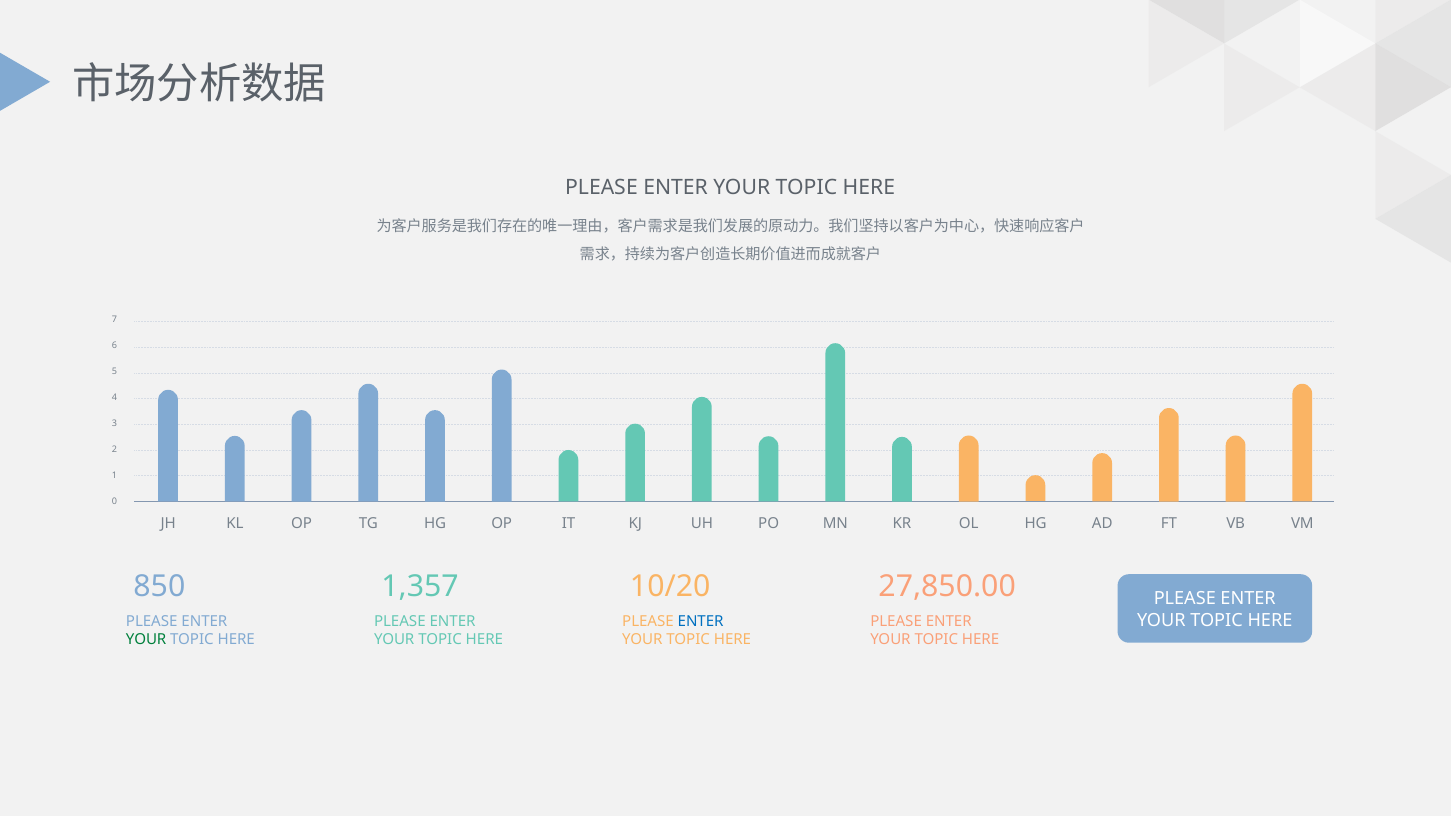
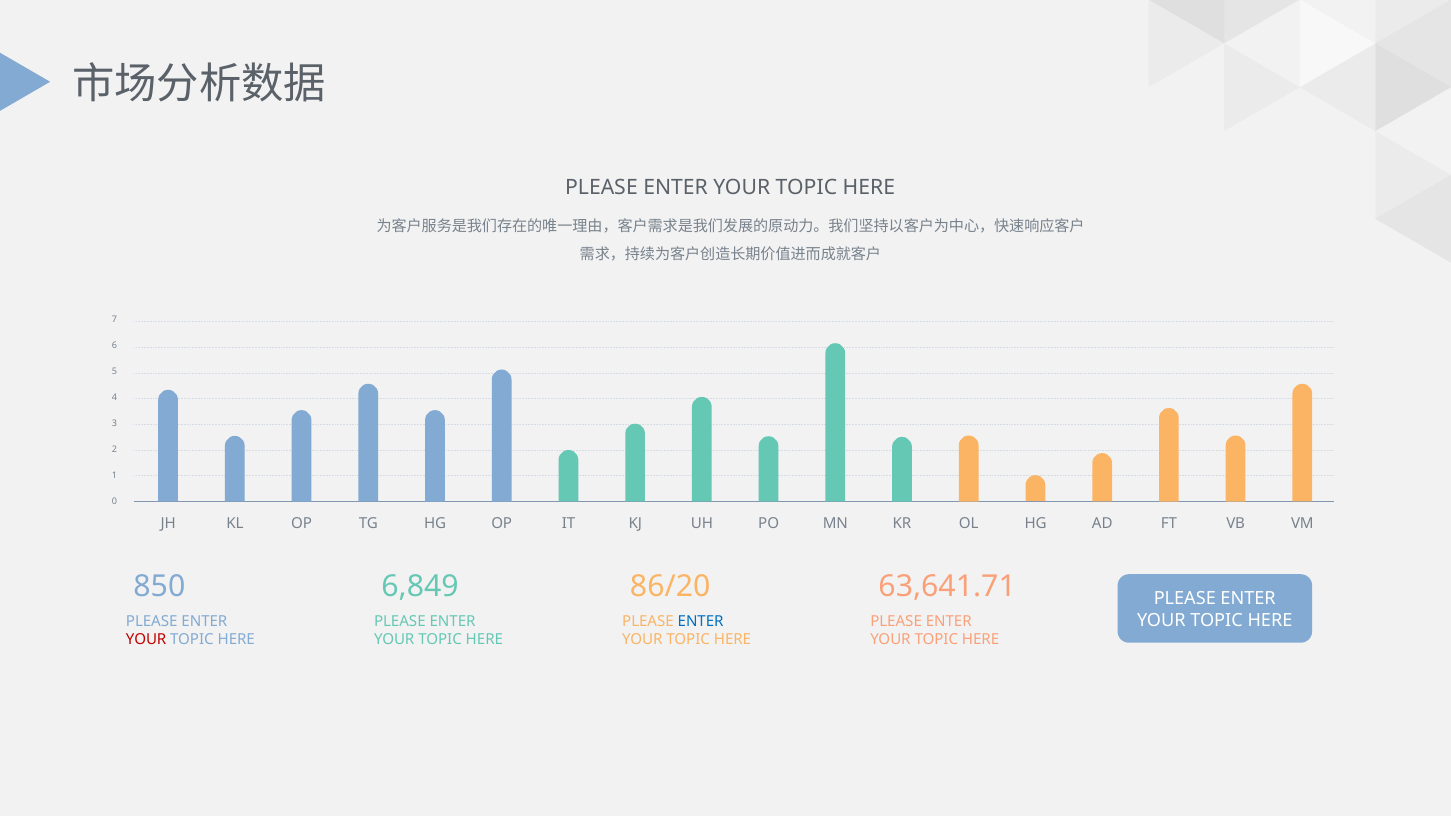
1,357: 1,357 -> 6,849 (420, 587)
10/20: 10/20 -> 86/20 (670, 587)
27,850.00: 27,850.00 -> 63,641.71 (947, 587)
YOUR colour: green -> red (146, 640)
